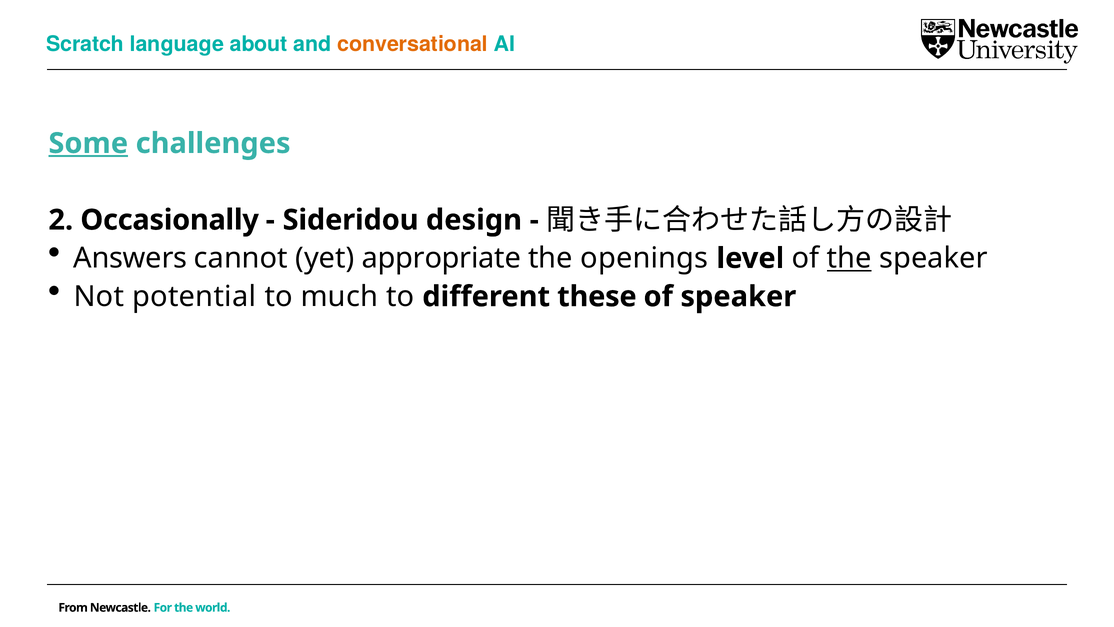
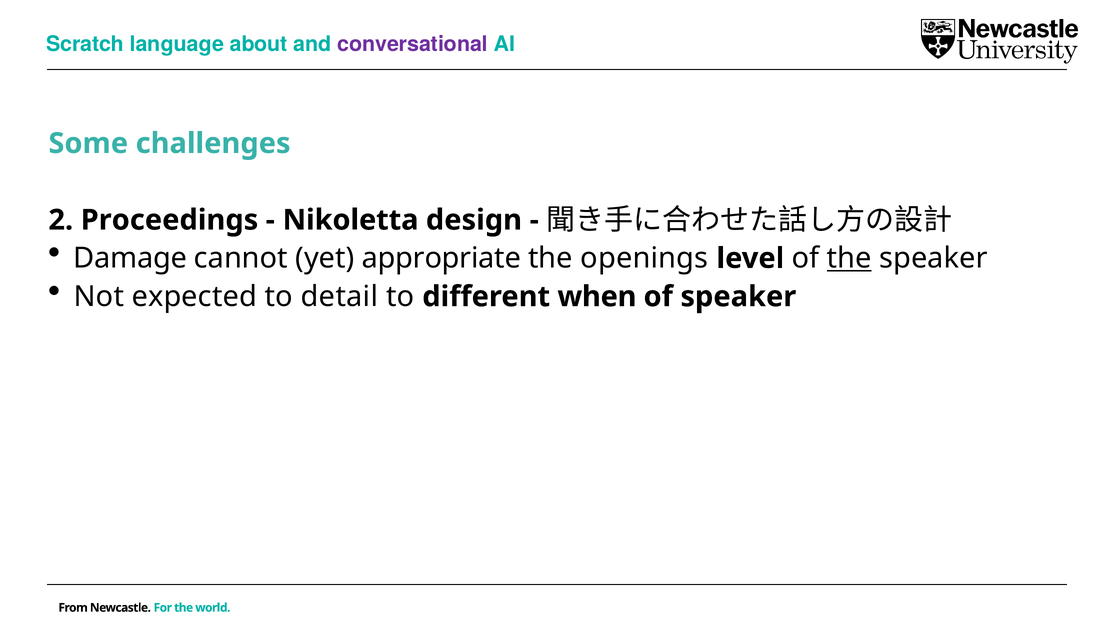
conversational colour: orange -> purple (413, 44)
Some underline: present -> none (88, 143)
Occasionally: Occasionally -> Proceedings (169, 220)
Sideridou: Sideridou -> Nikoletta (351, 220)
Answers: Answers -> Damage (130, 258)
potential: potential -> expected (194, 296)
much: much -> detail (339, 296)
these: these -> when (597, 296)
